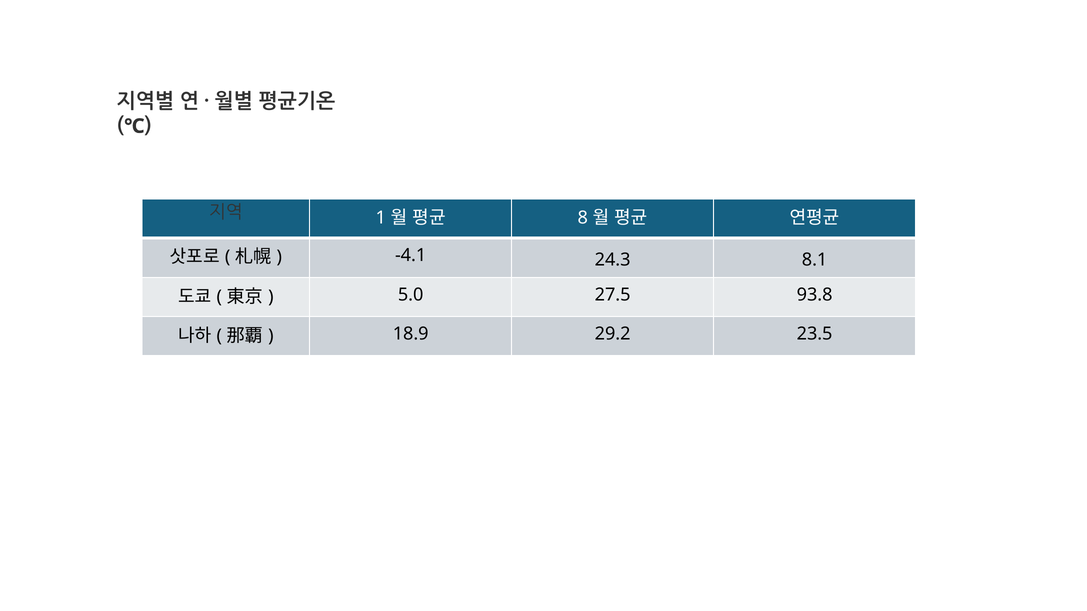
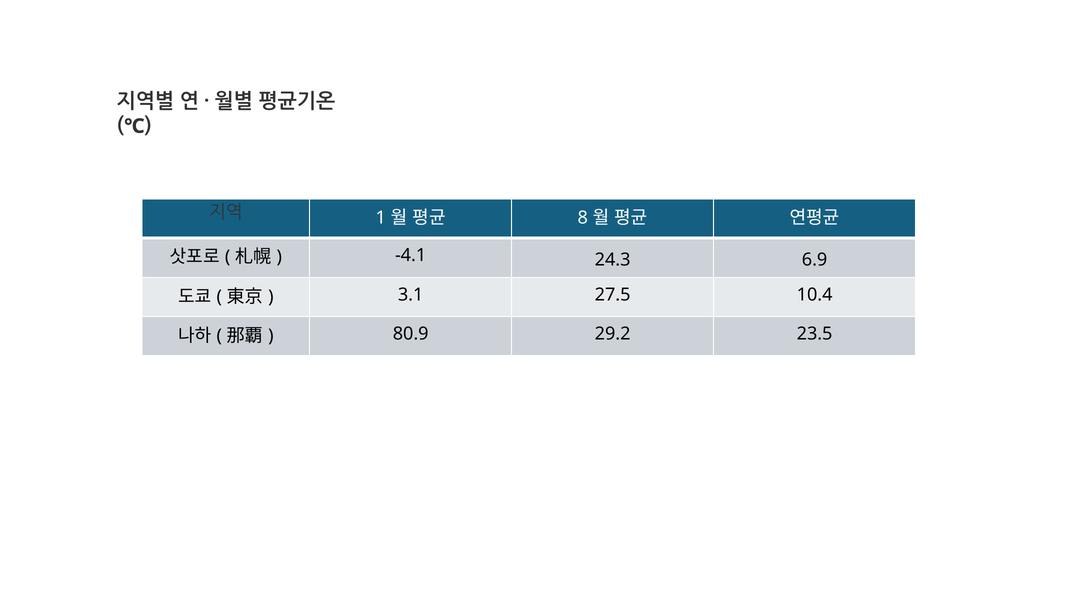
8.1: 8.1 -> 6.9 (815, 260)
5.0: 5.0 -> 3.1 (411, 295)
93.8: 93.8 -> 10.4 (815, 295)
18.9: 18.9 -> 80.9 (411, 334)
